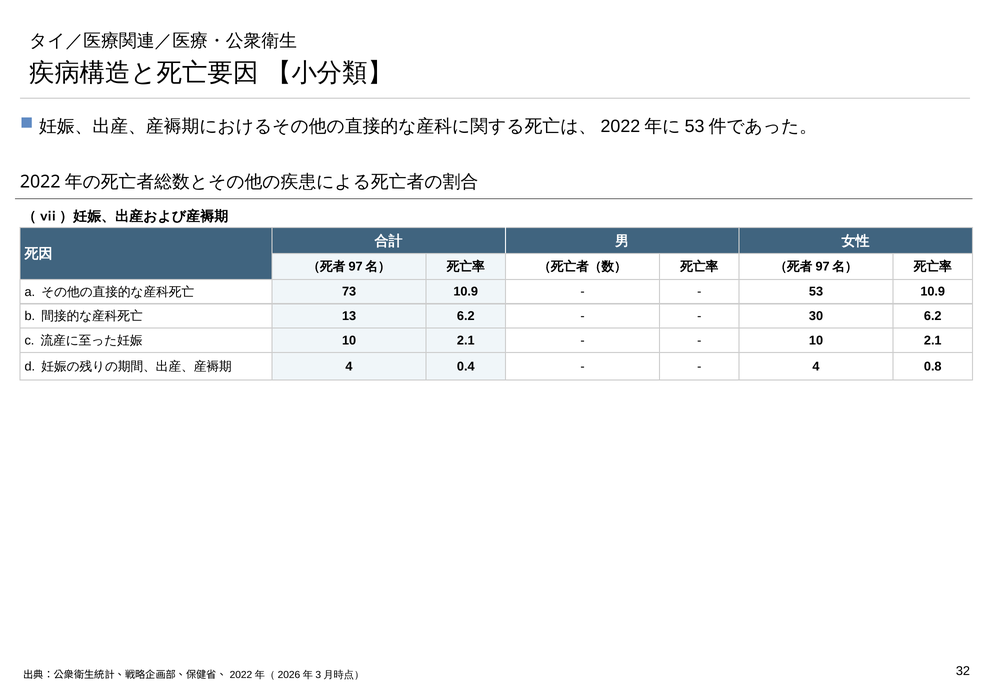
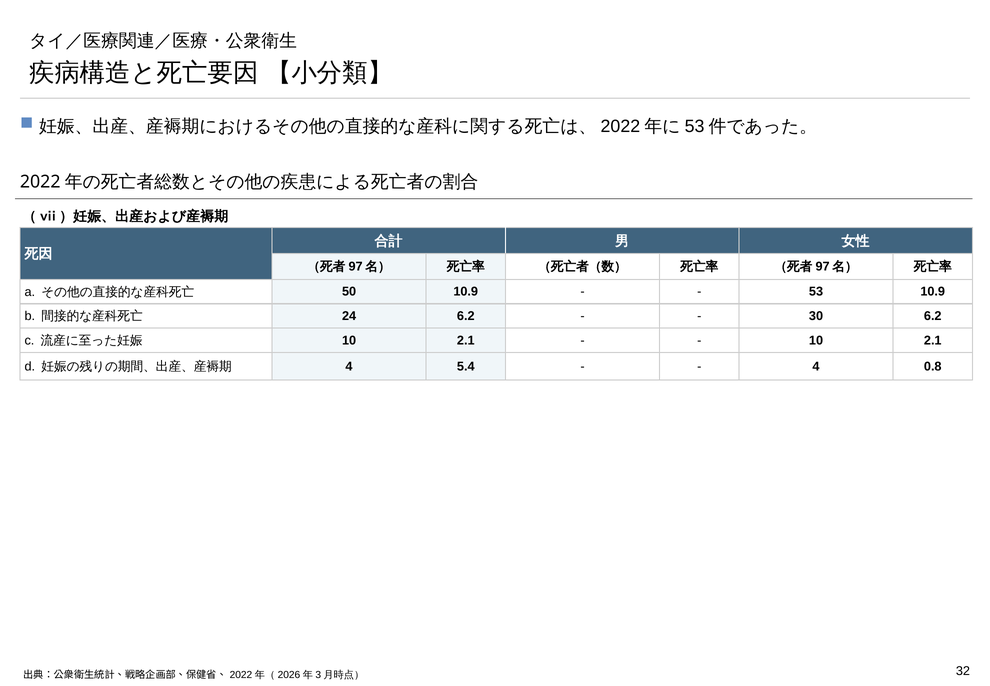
73: 73 -> 50 (349, 291)
13: 13 -> 24 (349, 316)
0.4: 0.4 -> 5.4 (466, 366)
